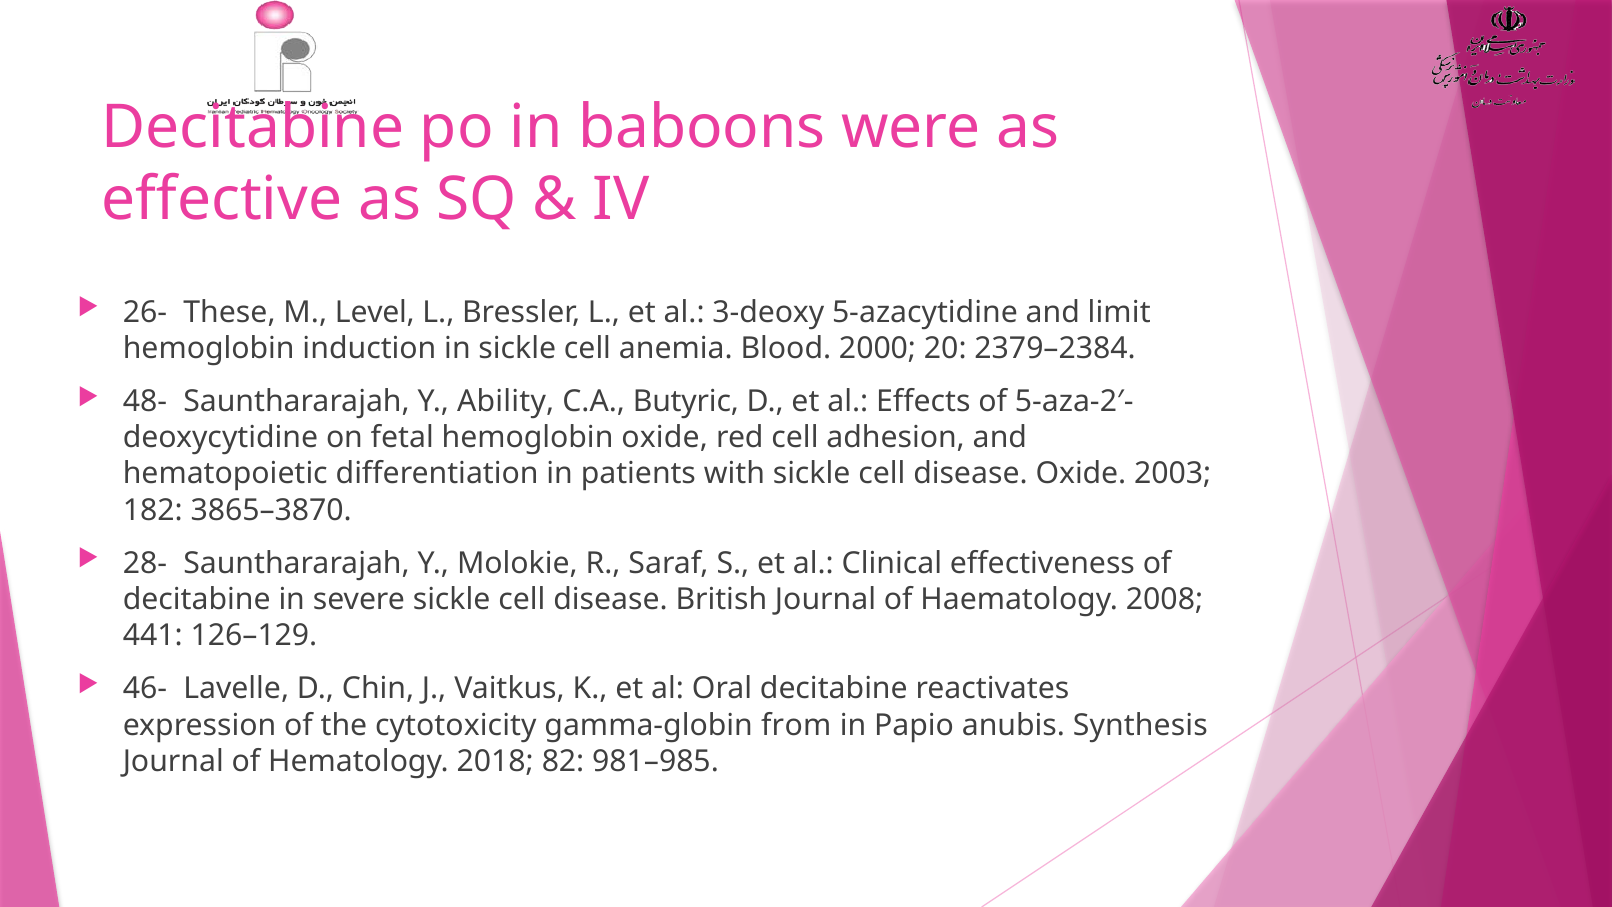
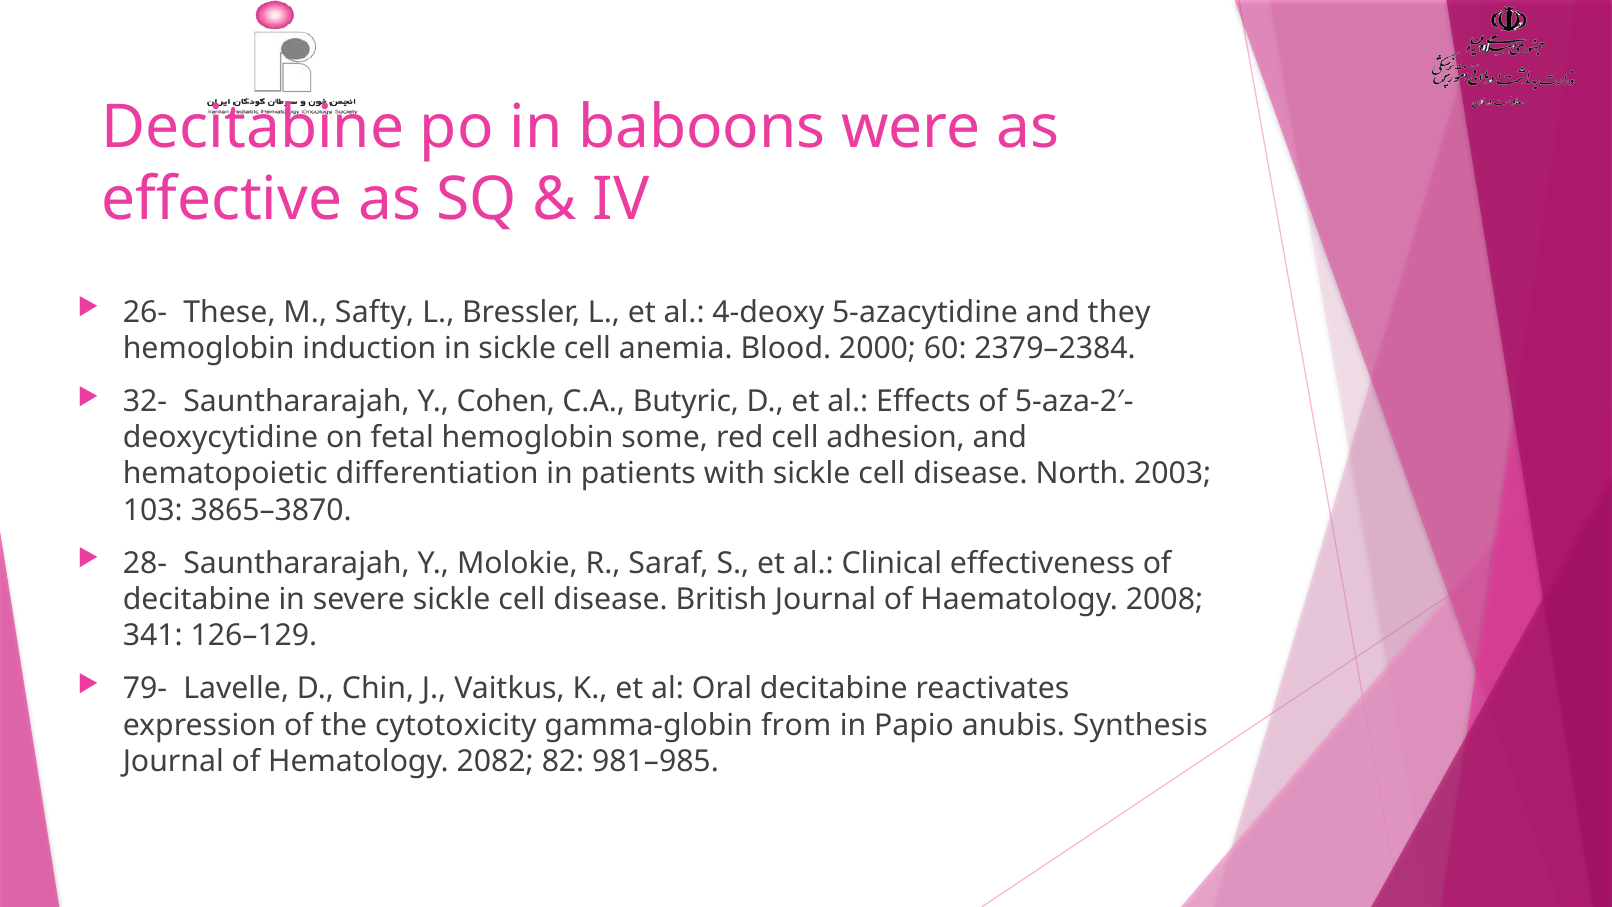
Level: Level -> Safty (375, 312)
3-deoxy: 3-deoxy -> 4-deoxy (768, 312)
limit: limit -> they (1119, 312)
20: 20 -> 60 (945, 348)
48-: 48- -> 32- (145, 401)
Ability: Ability -> Cohen (506, 401)
hemoglobin oxide: oxide -> some (665, 438)
disease Oxide: Oxide -> North (1081, 474)
182: 182 -> 103 (153, 510)
441: 441 -> 341 (153, 636)
46-: 46- -> 79- (145, 689)
2018: 2018 -> 2082 (495, 761)
